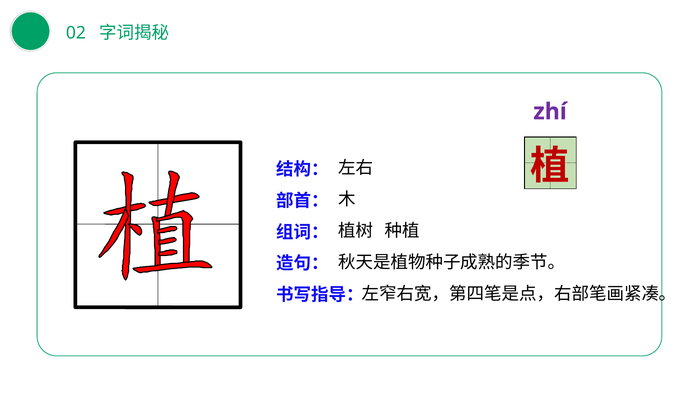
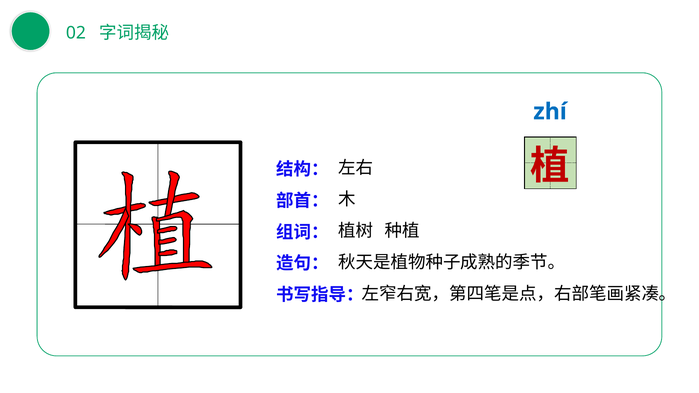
zhí colour: purple -> blue (550, 112)
